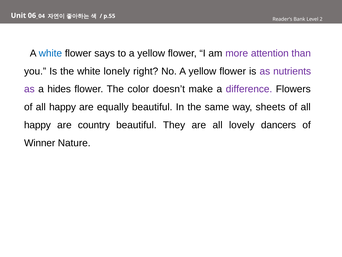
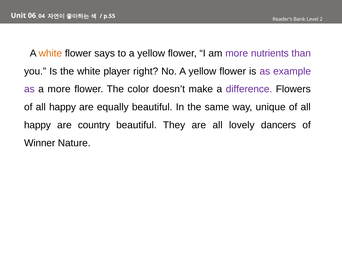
white colour: blue -> orange (50, 53)
attention: attention -> nutrients (270, 53)
lonely: lonely -> player (117, 71)
nutrients: nutrients -> example (292, 71)
a hides: hides -> more (59, 89)
sheets: sheets -> unique (271, 107)
